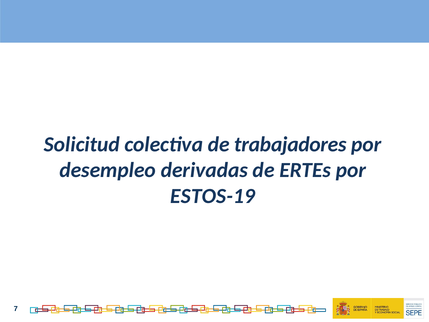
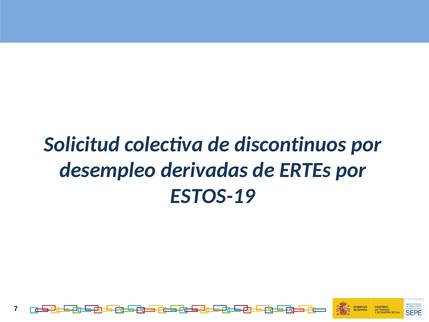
trabajadores: trabajadores -> discontinuos (290, 144)
